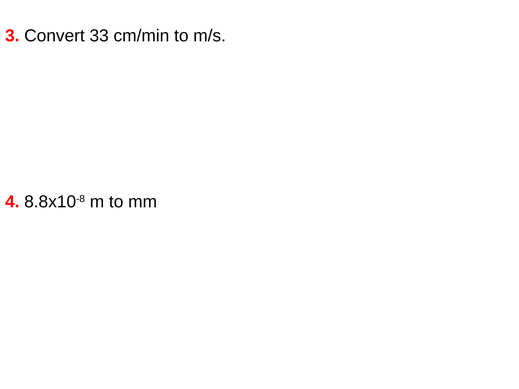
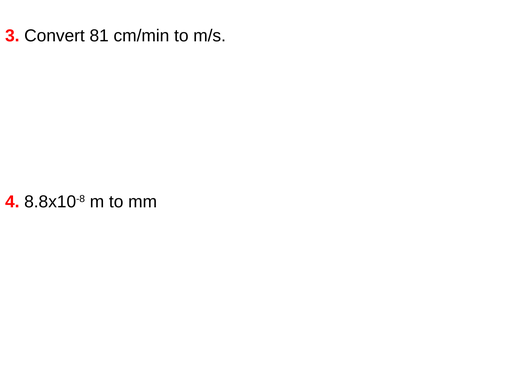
33: 33 -> 81 (99, 36)
